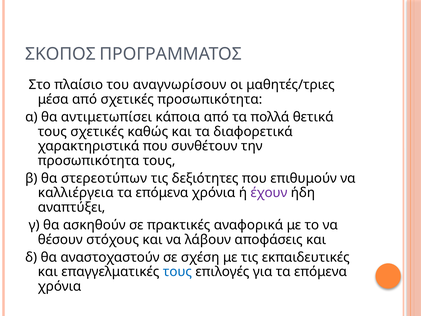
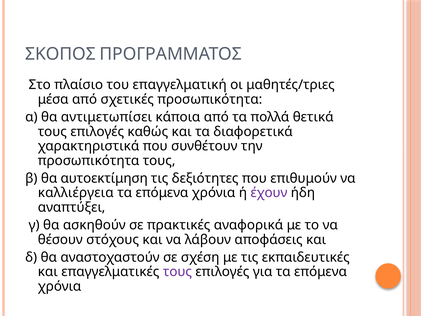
αναγνωρίσουν: αναγνωρίσουν -> επαγγελματική (180, 85)
σχετικές: σχετικές -> επιλογές (97, 131)
στερεοτύπων: στερεοτύπων -> αυτοεκτίμηση (104, 178)
τους colour: blue -> purple (177, 272)
